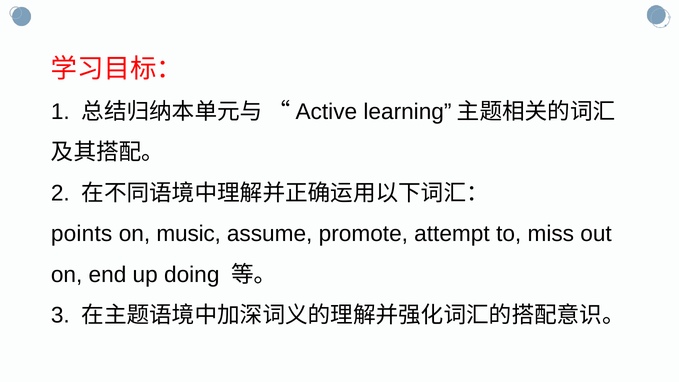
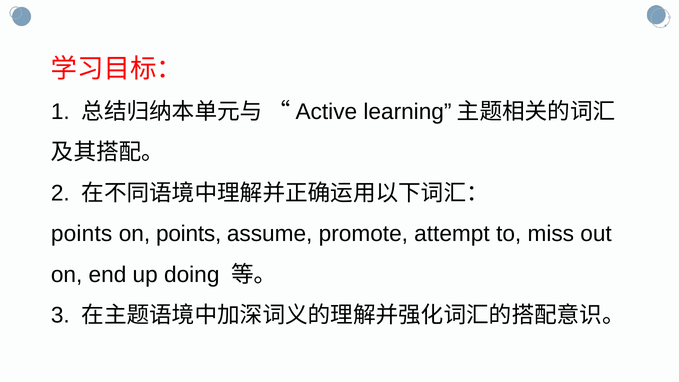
on music: music -> points (189, 234)
